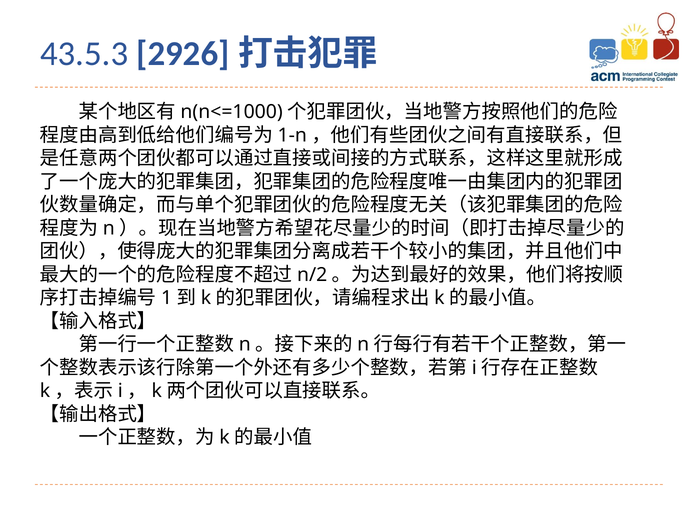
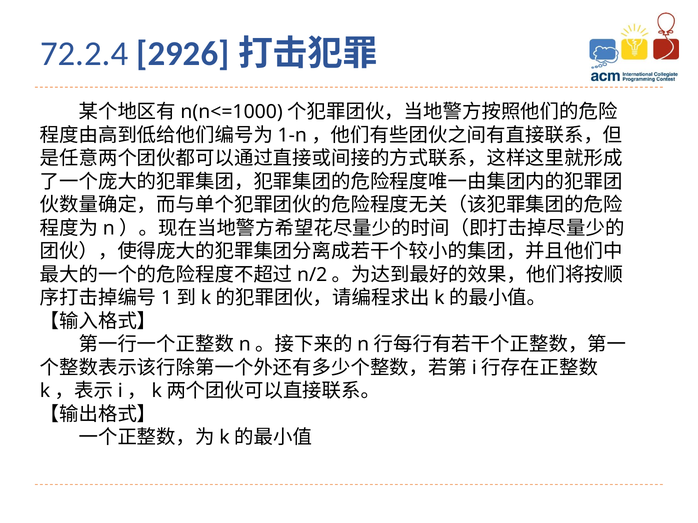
43.5.3: 43.5.3 -> 72.2.4 (84, 54)
